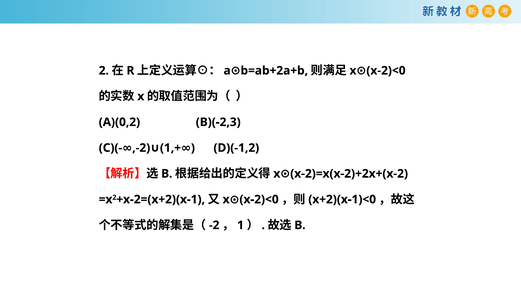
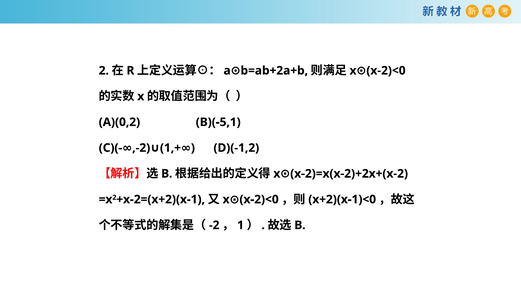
B)(-2,3: B)(-2,3 -> B)(-5,1 (218, 122)
